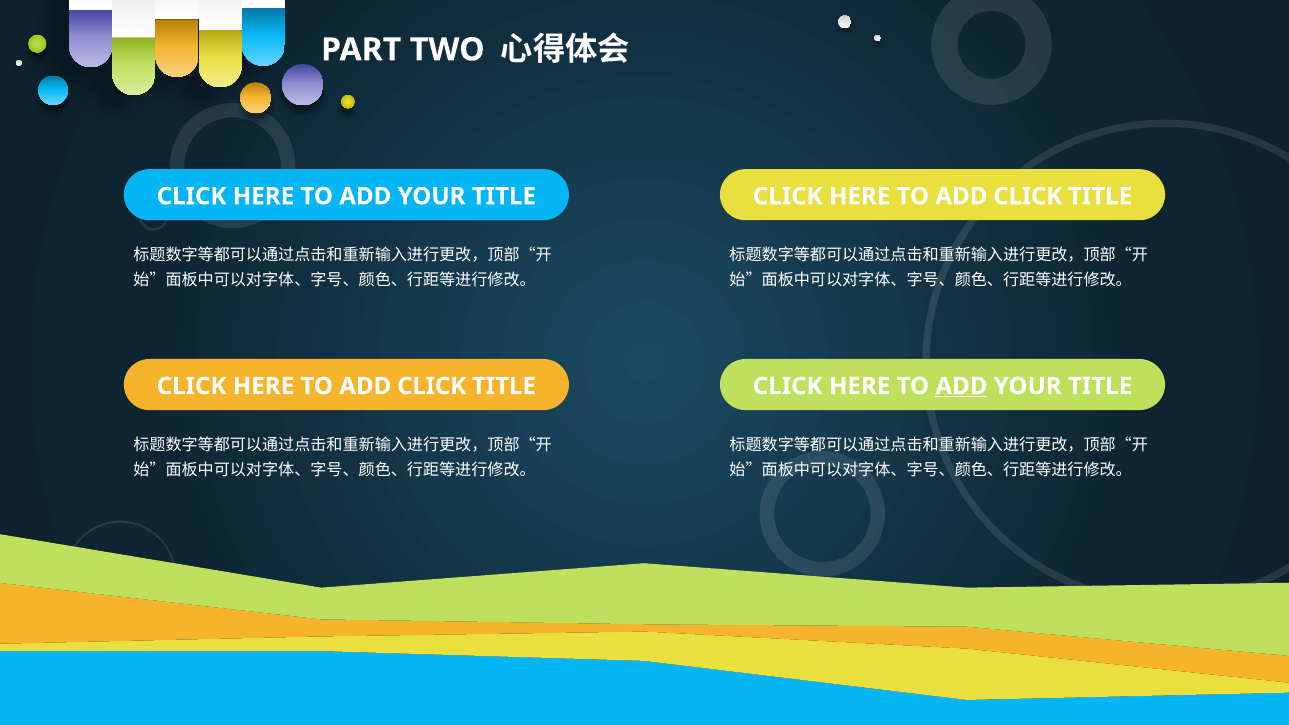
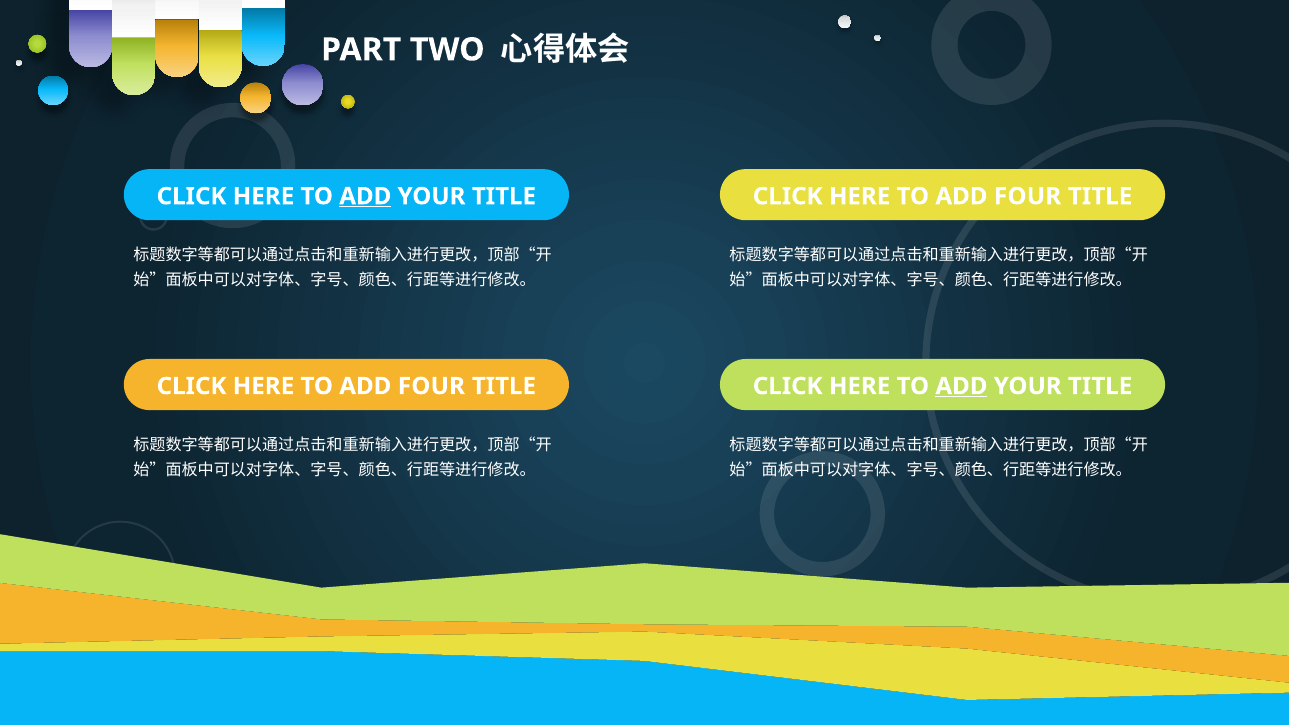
ADD underline: none -> present (365, 196)
CLICK: CLICK -> FOUR (1028, 196)
CLICK: CLICK -> FOUR (431, 386)
